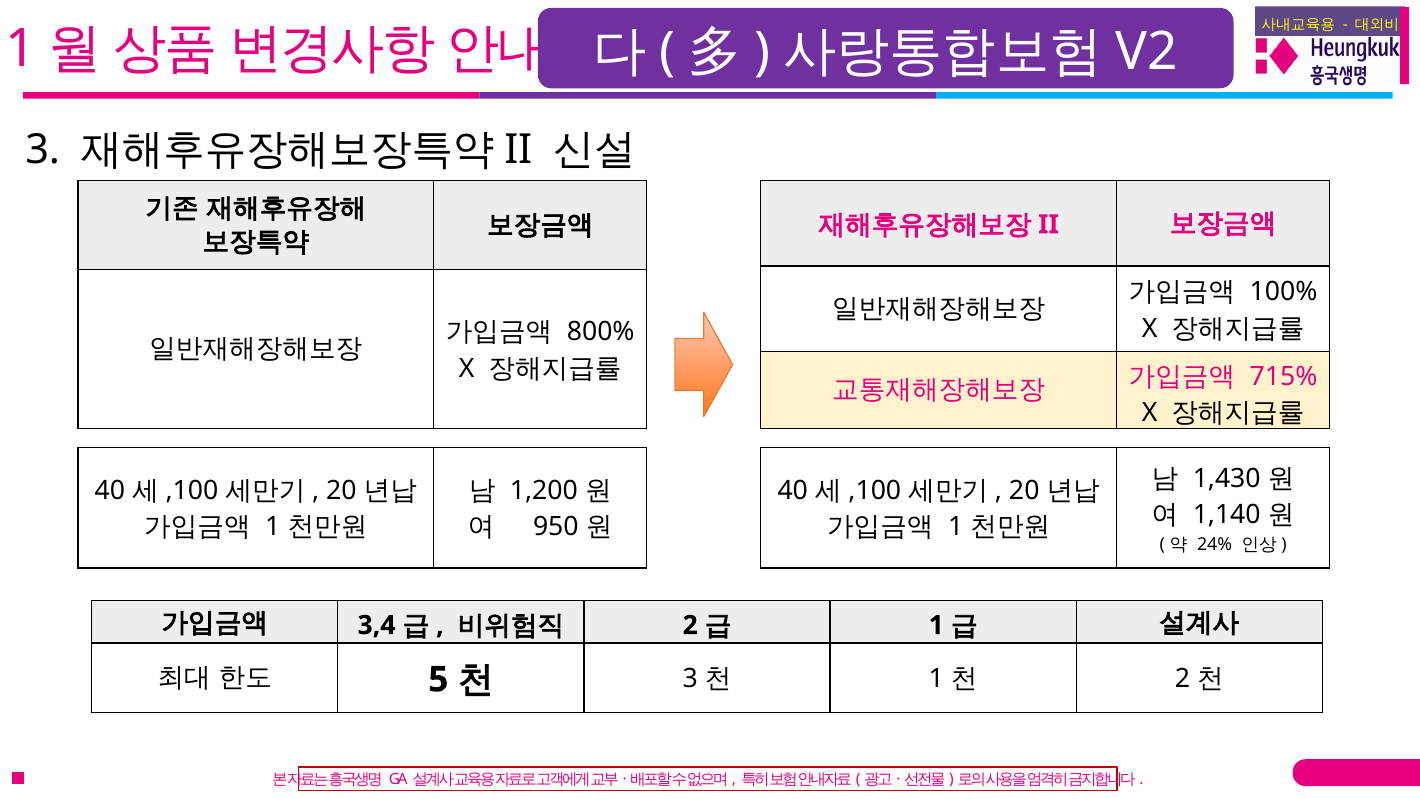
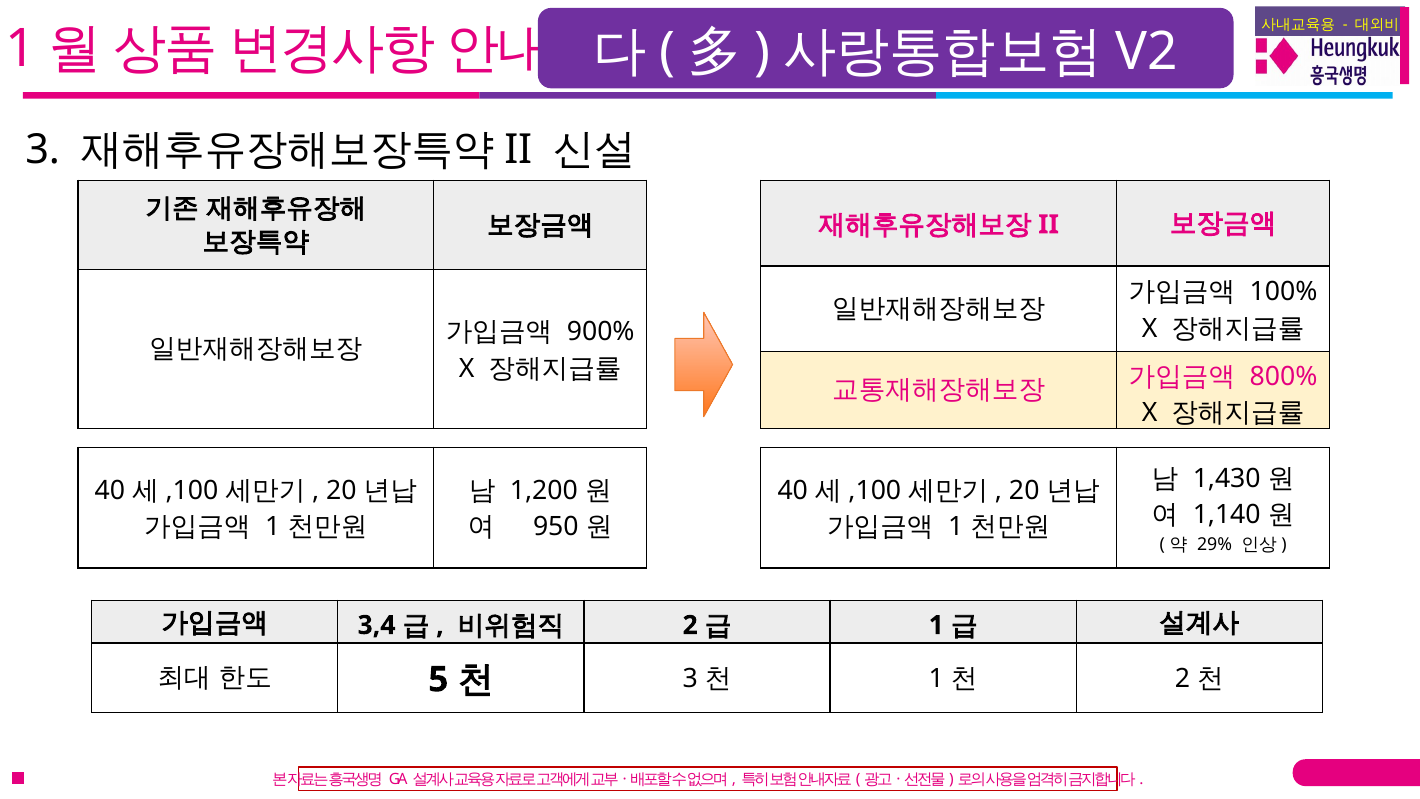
800%: 800% -> 900% (601, 332)
715%: 715% -> 800% (1284, 376)
24%: 24% -> 29% (1215, 545)
